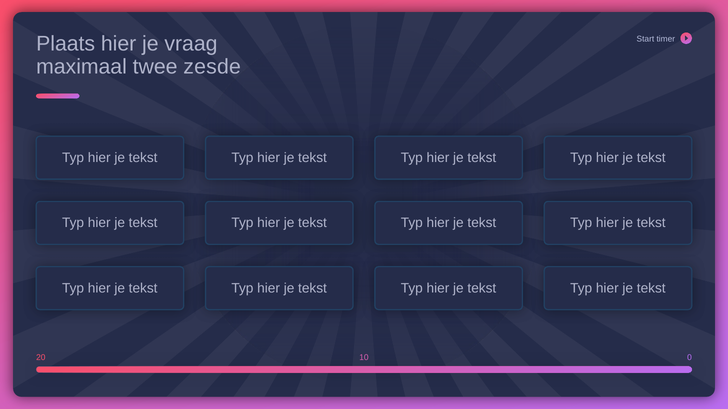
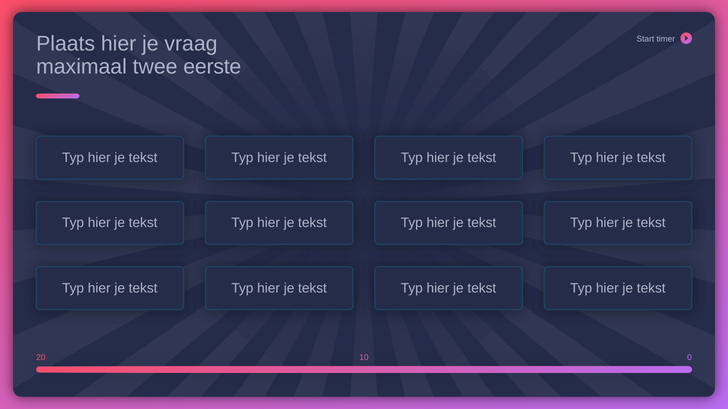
zesde: zesde -> eerste (212, 67)
